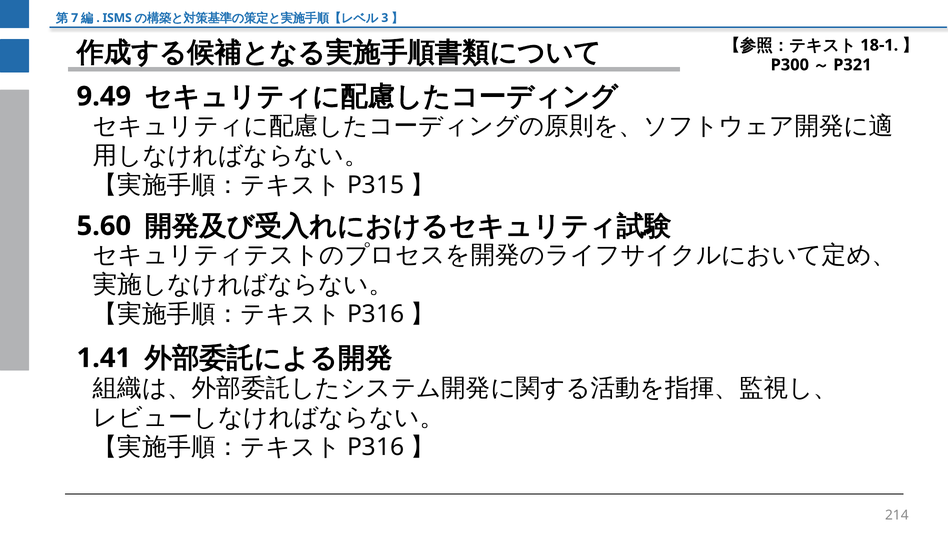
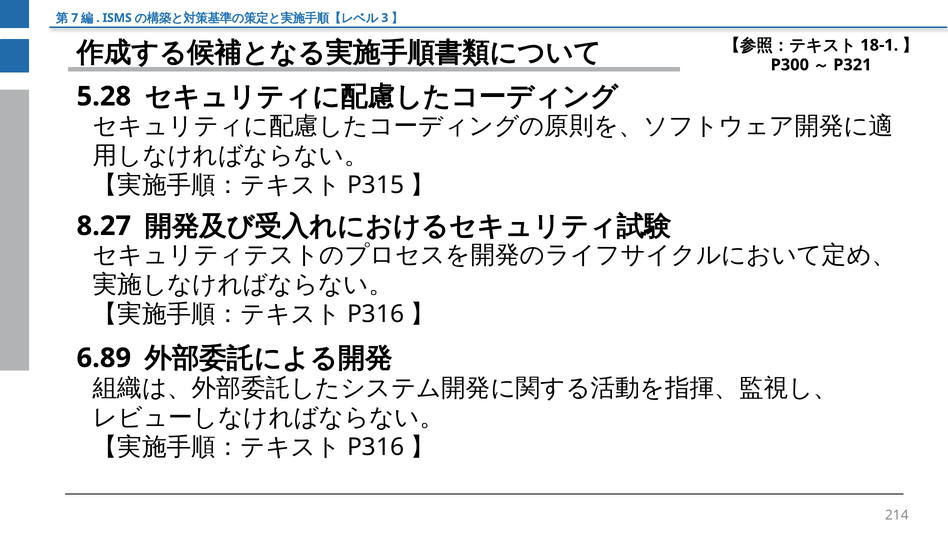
9.49: 9.49 -> 5.28 (104, 96)
5.60: 5.60 -> 8.27 (104, 226)
1.41: 1.41 -> 6.89 (104, 358)
